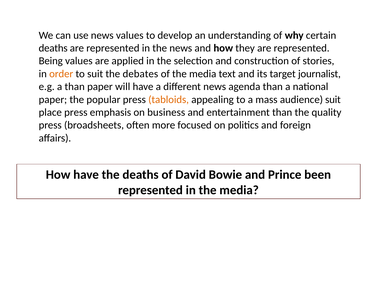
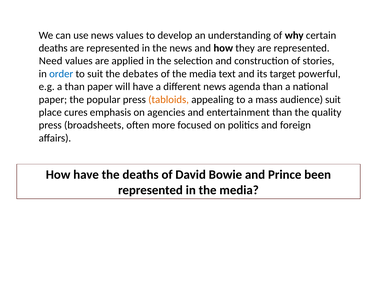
Being: Being -> Need (51, 61)
order colour: orange -> blue (61, 74)
journalist: journalist -> powerful (319, 74)
place press: press -> cures (76, 113)
business: business -> agencies (166, 113)
